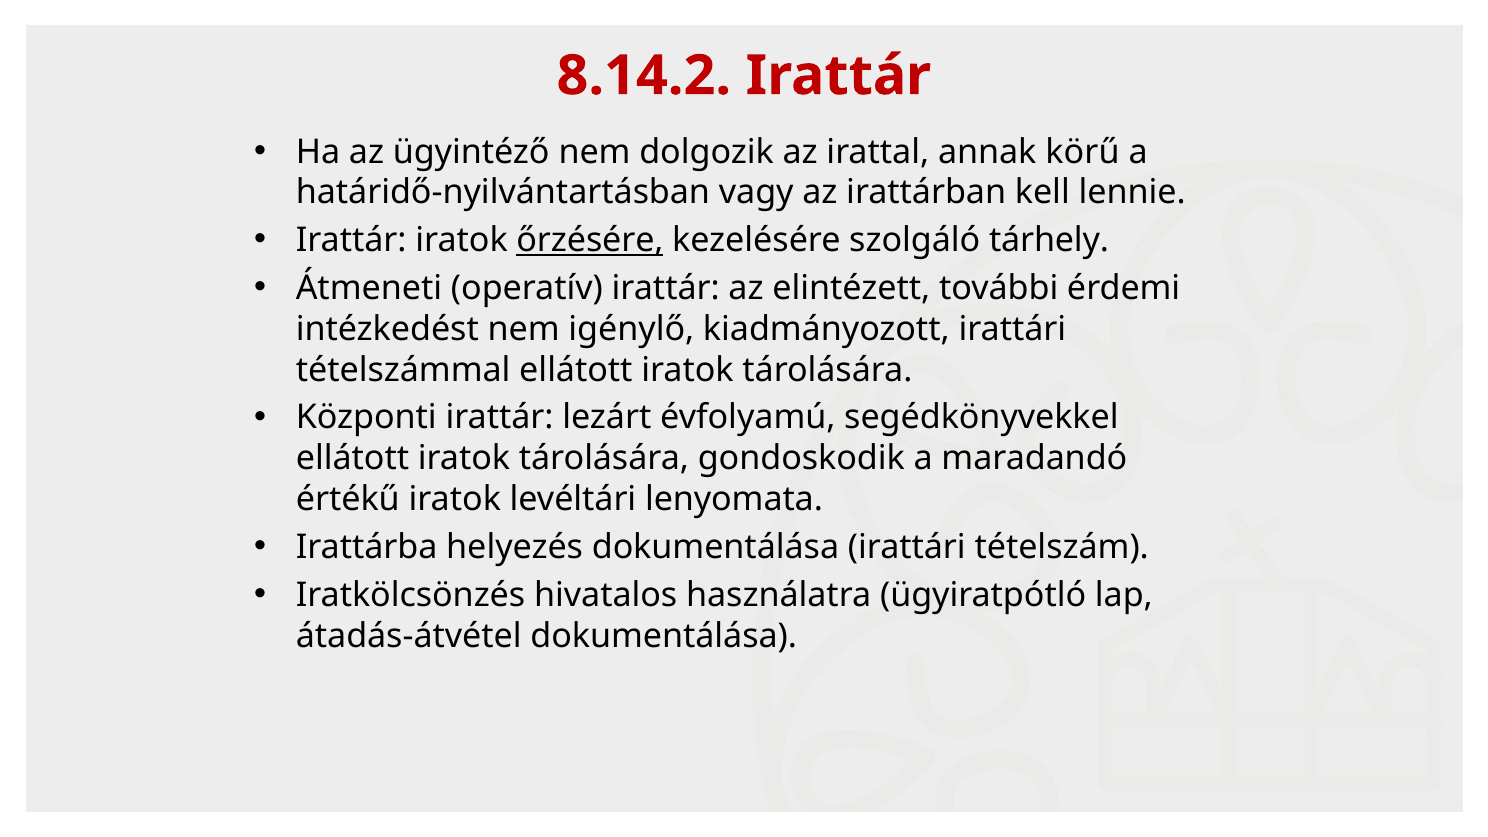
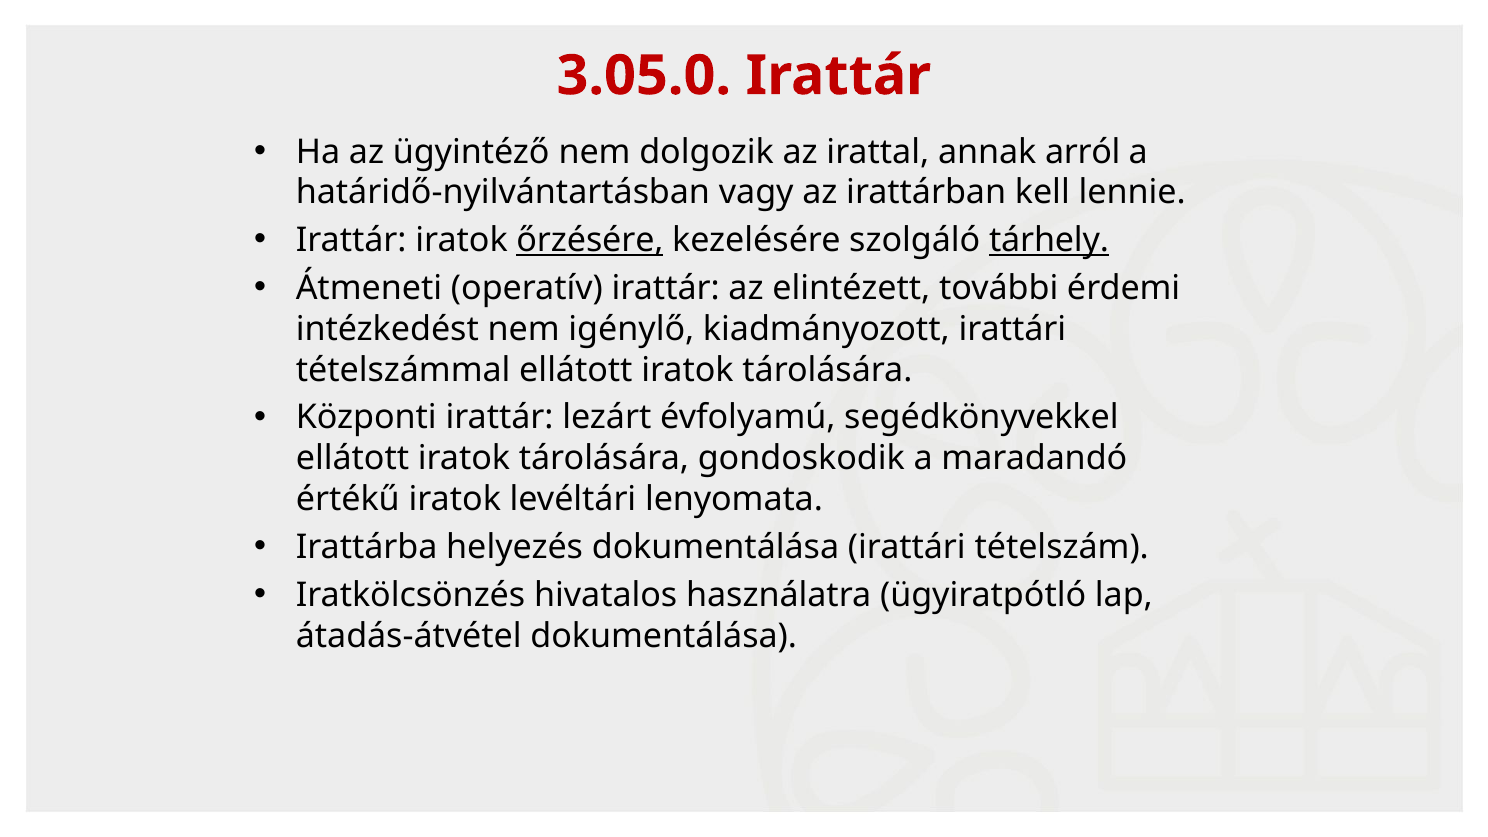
8.14.2: 8.14.2 -> 3.05.0 (644, 76)
körű: körű -> arról (1083, 152)
tárhely underline: none -> present (1049, 240)
